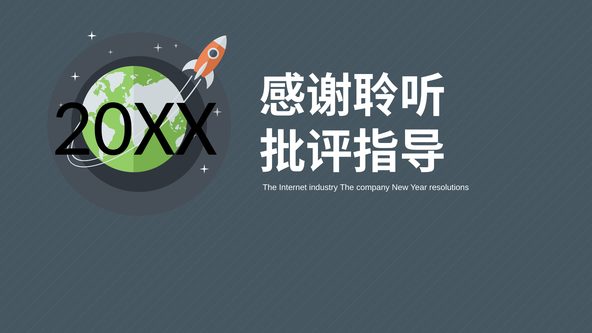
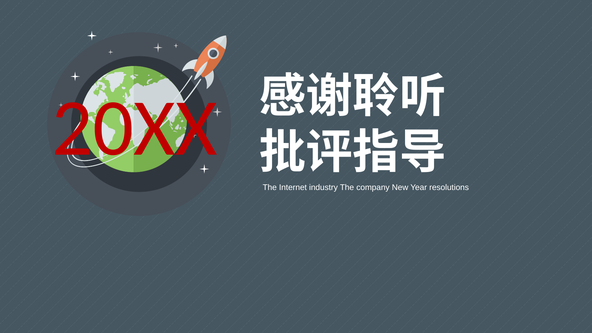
20XX colour: black -> red (135, 128)
